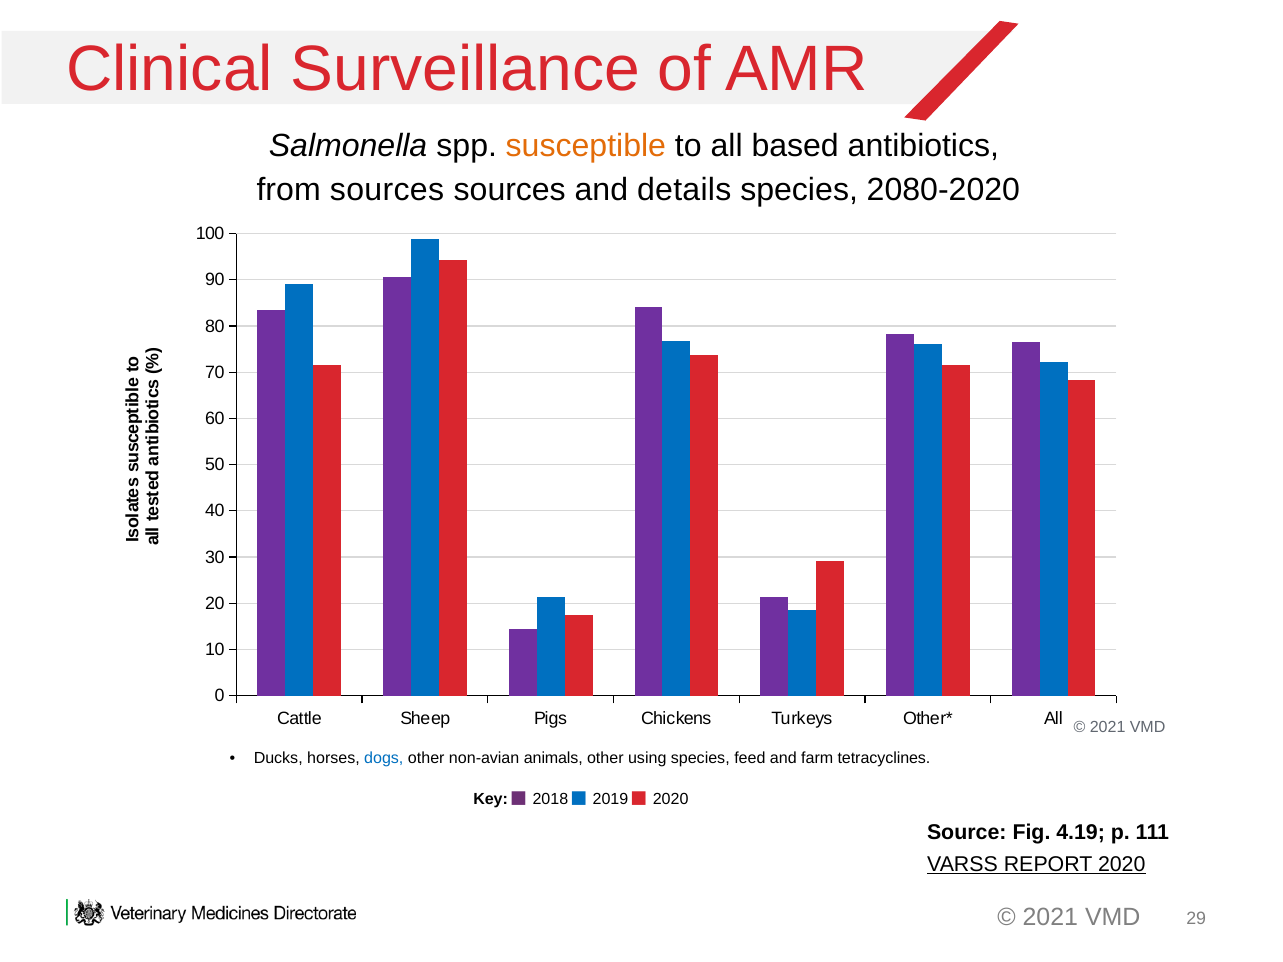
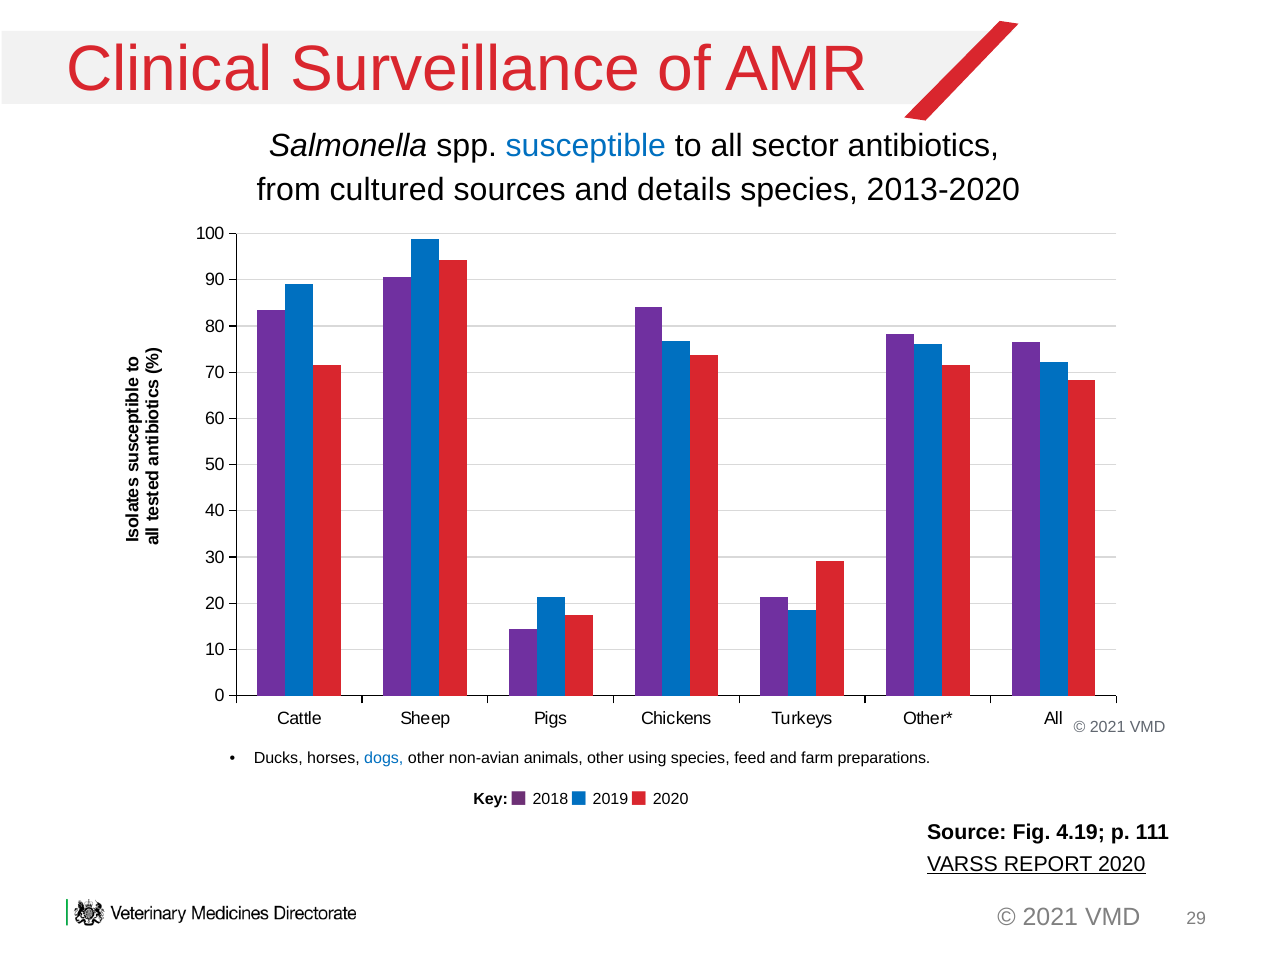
susceptible colour: orange -> blue (586, 146)
based: based -> sector (795, 146)
from sources: sources -> cultured (387, 190)
2080-2020: 2080-2020 -> 2013-2020 (943, 190)
tetracyclines: tetracyclines -> preparations (884, 759)
